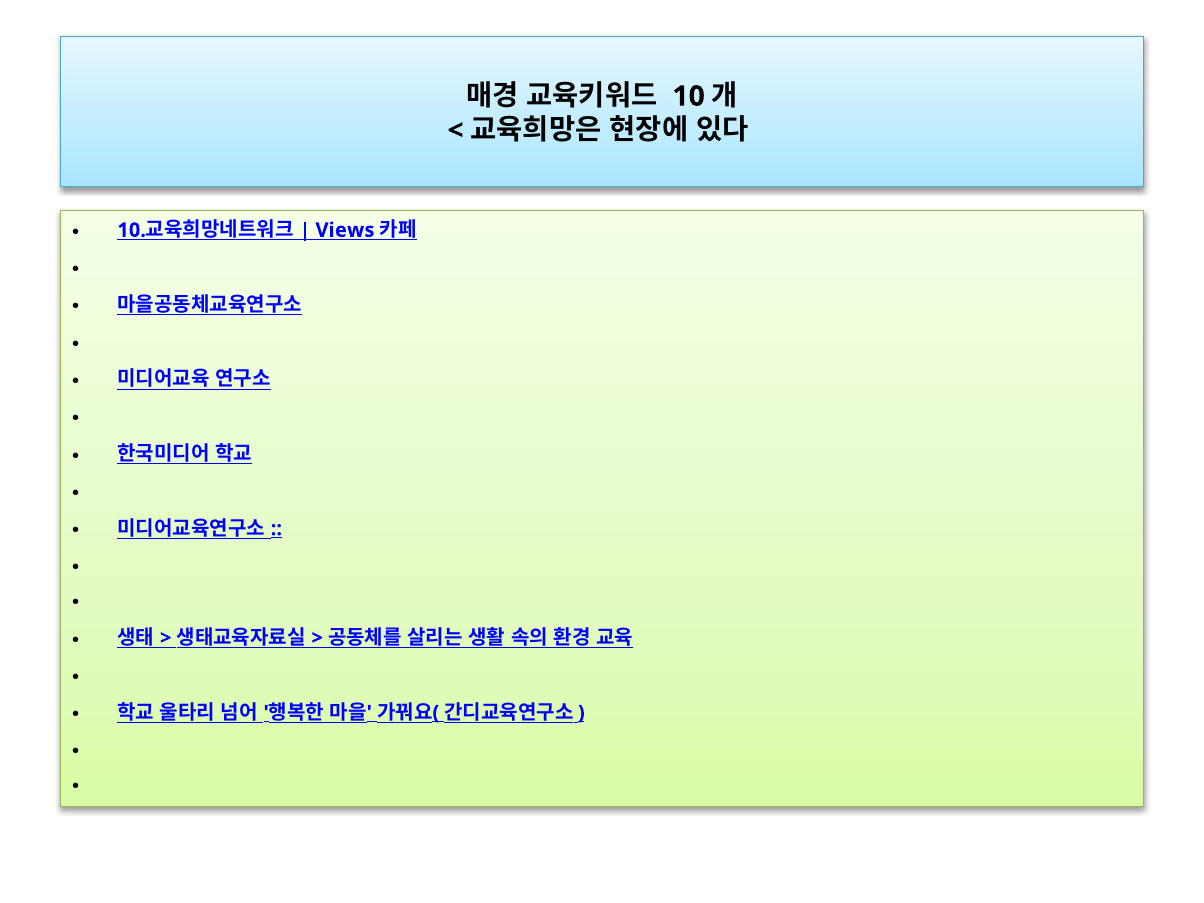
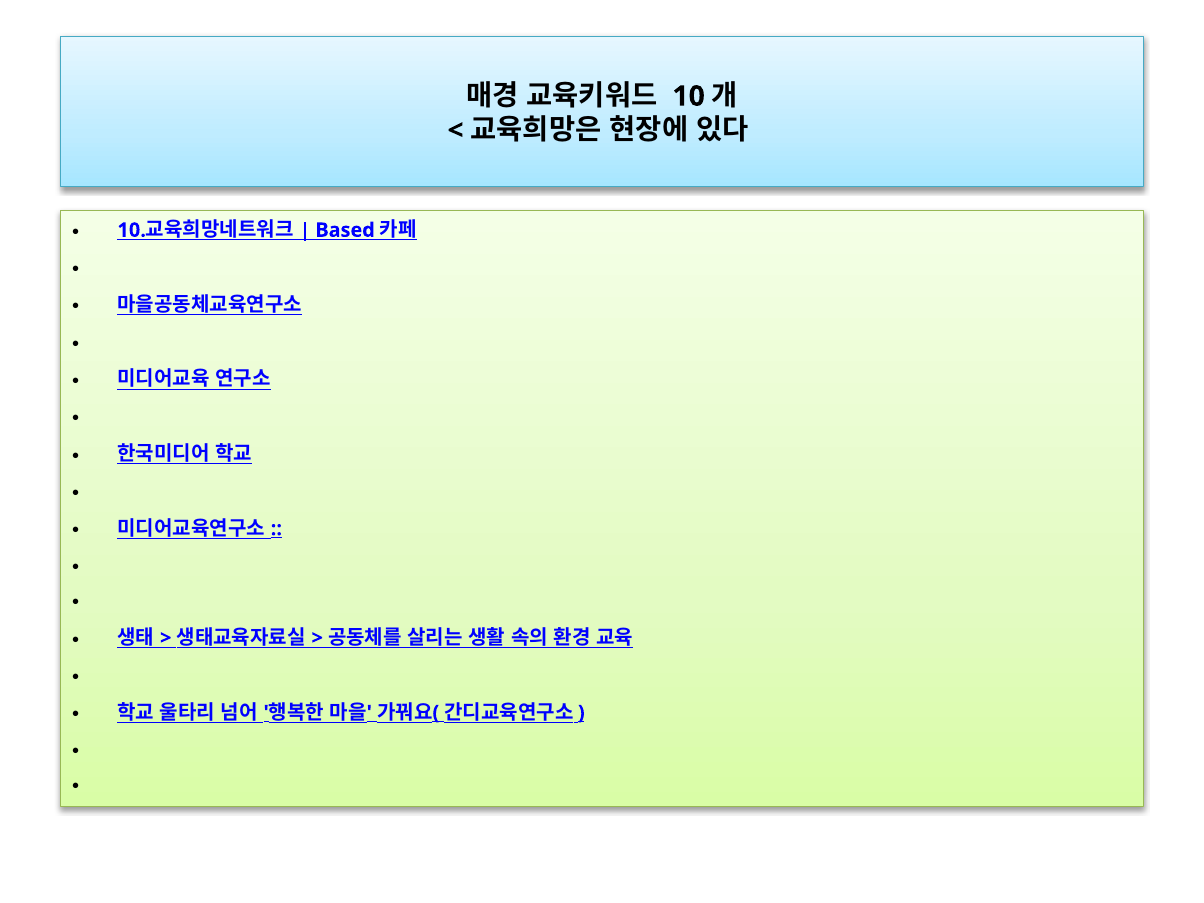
Views: Views -> Based (345, 230)
